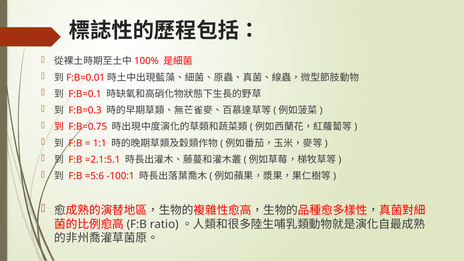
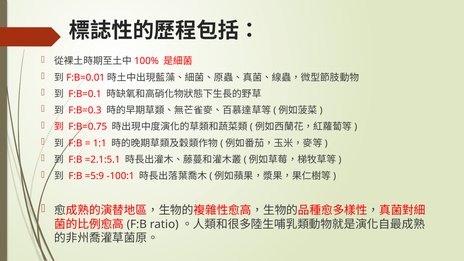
=5:6: =5:6 -> =5:9 (94, 176)
